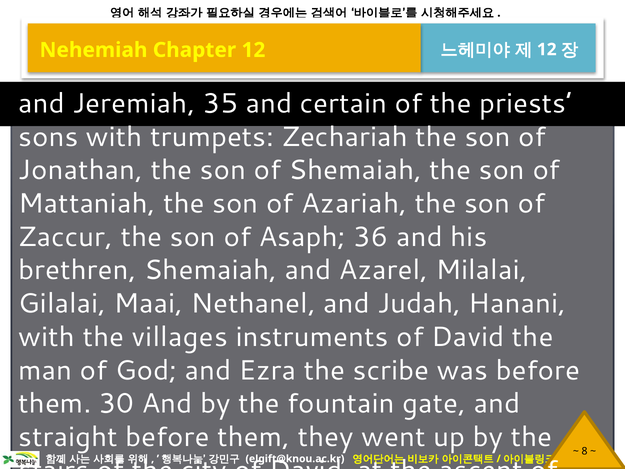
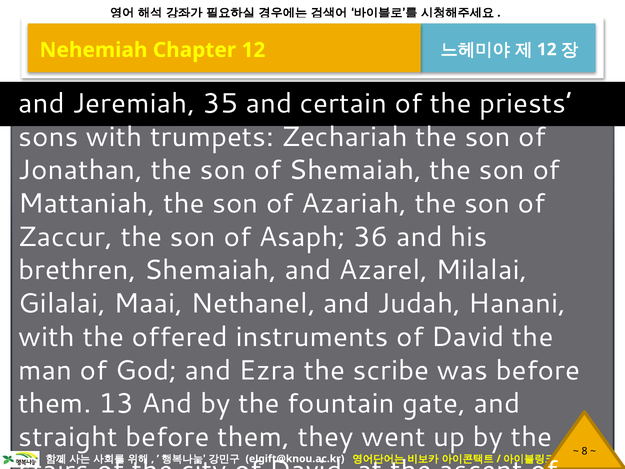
villages: villages -> offered (180, 337)
30: 30 -> 13 (116, 404)
